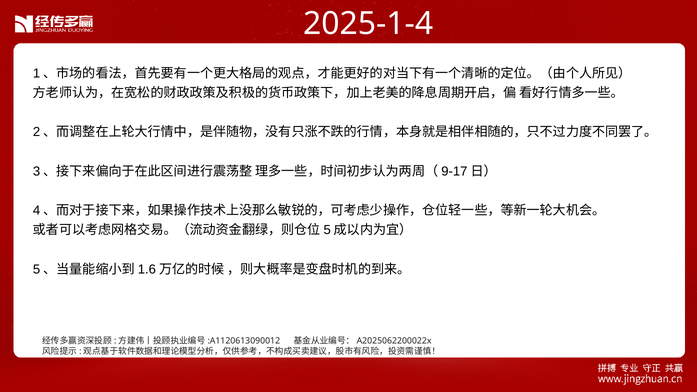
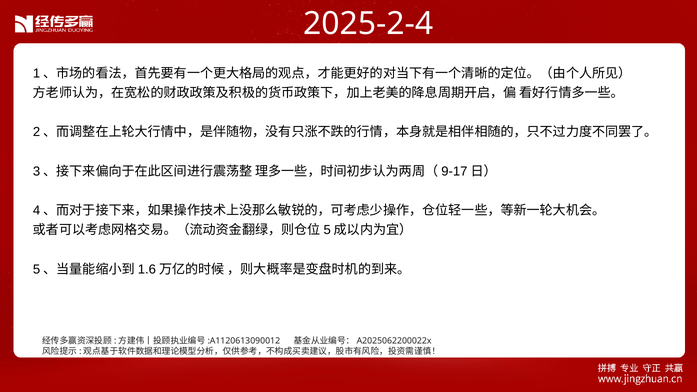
2025-1-4: 2025-1-4 -> 2025-2-4 (368, 24)
